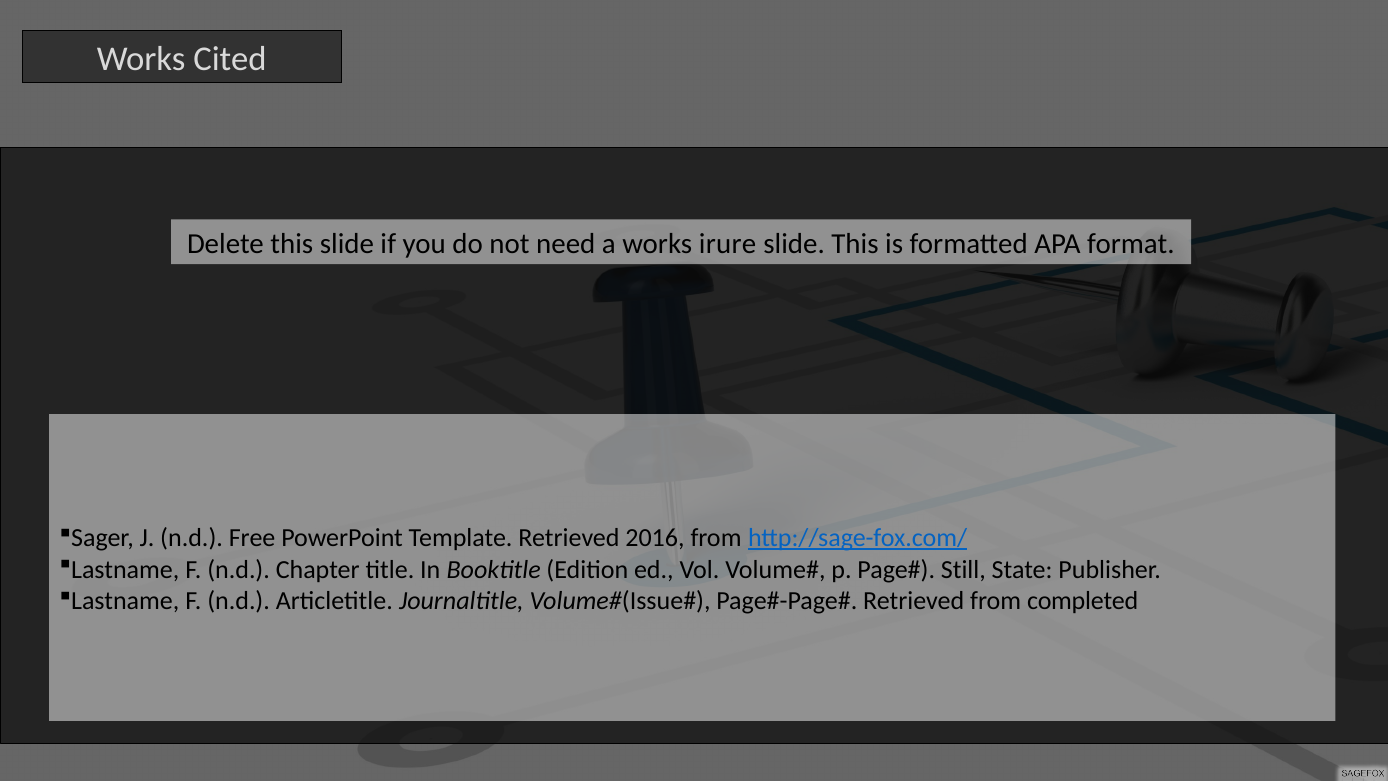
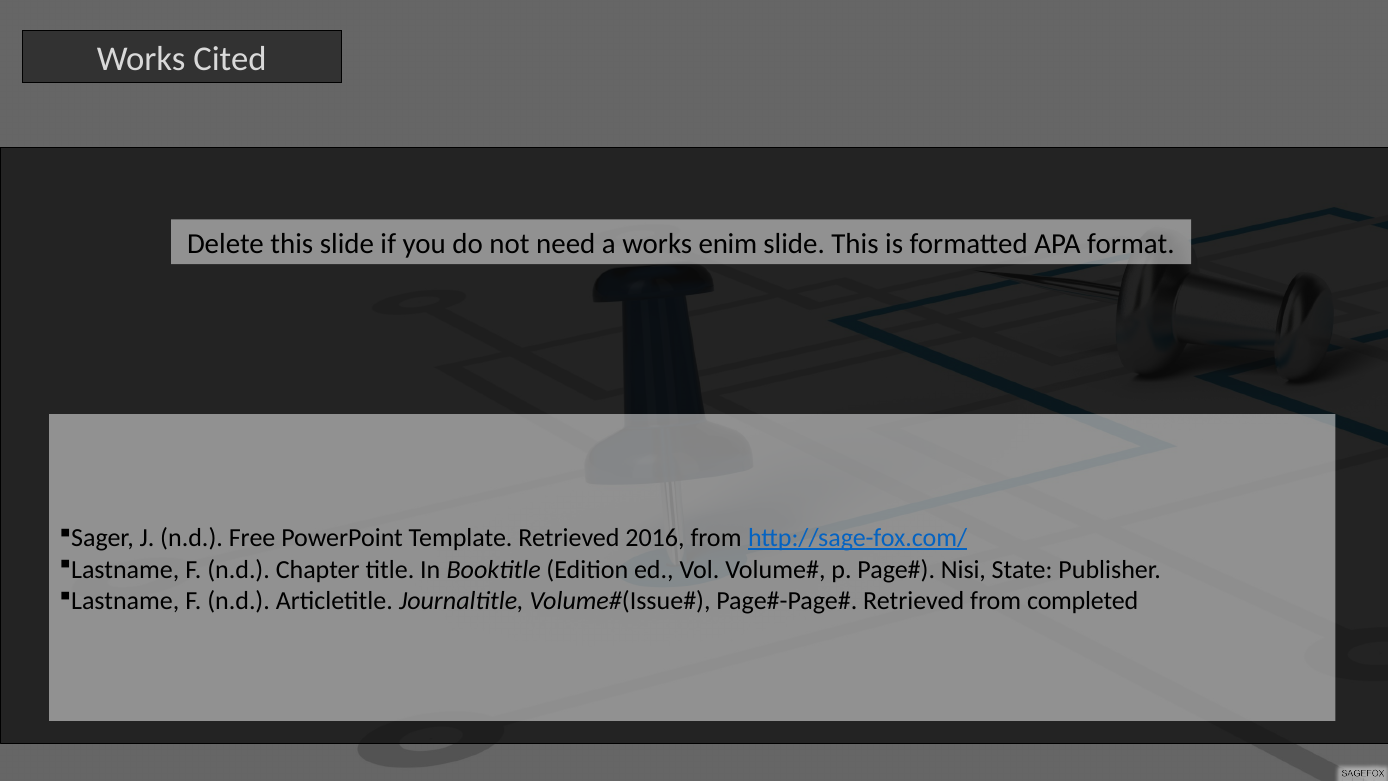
irure: irure -> enim (728, 244)
Still: Still -> Nisi (963, 569)
